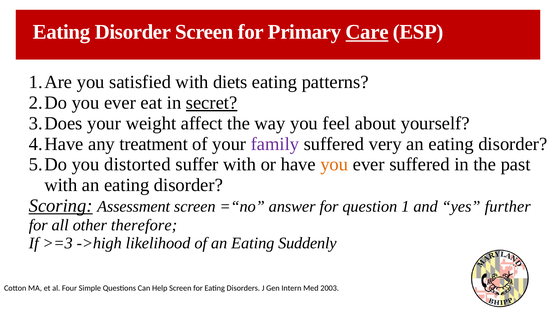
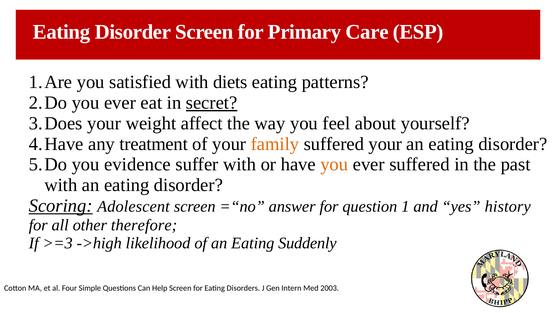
Care underline: present -> none (367, 32)
family colour: purple -> orange (275, 144)
suffered very: very -> your (385, 144)
distorted: distorted -> evidence (137, 164)
Assessment: Assessment -> Adolescent (133, 206)
further: further -> history (508, 206)
